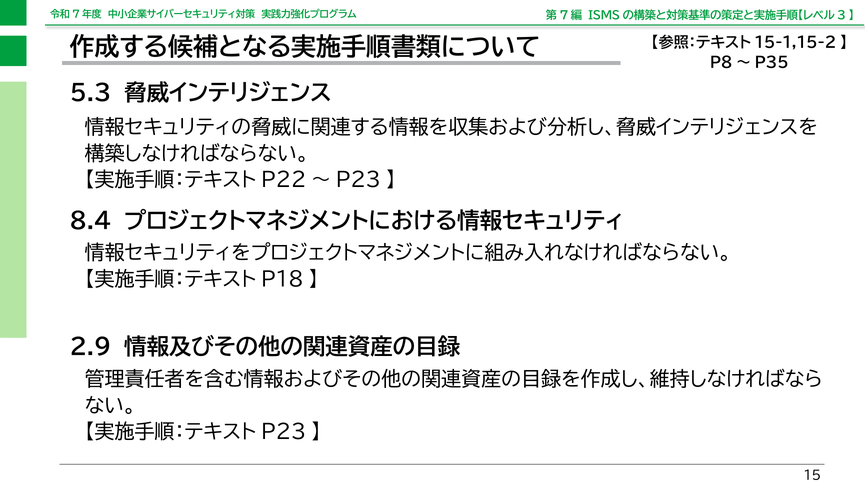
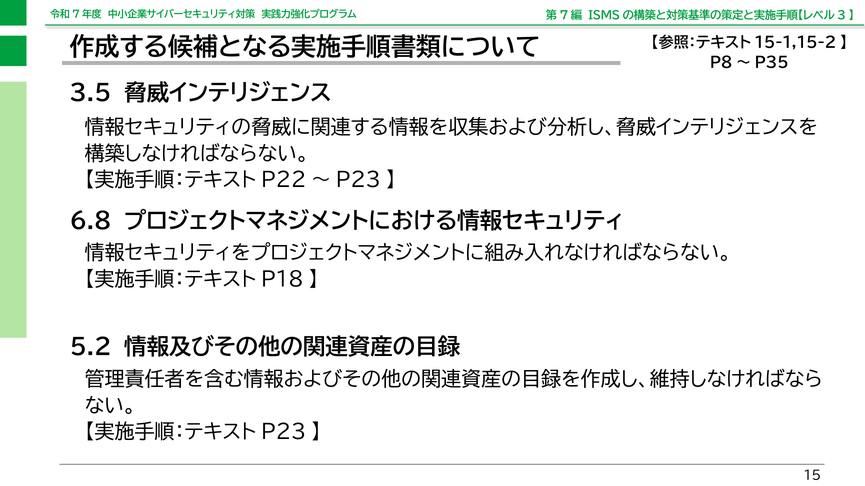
5.3: 5.3 -> 3.5 (91, 93)
8.4: 8.4 -> 6.8 (91, 222)
2.9: 2.9 -> 5.2 (91, 348)
